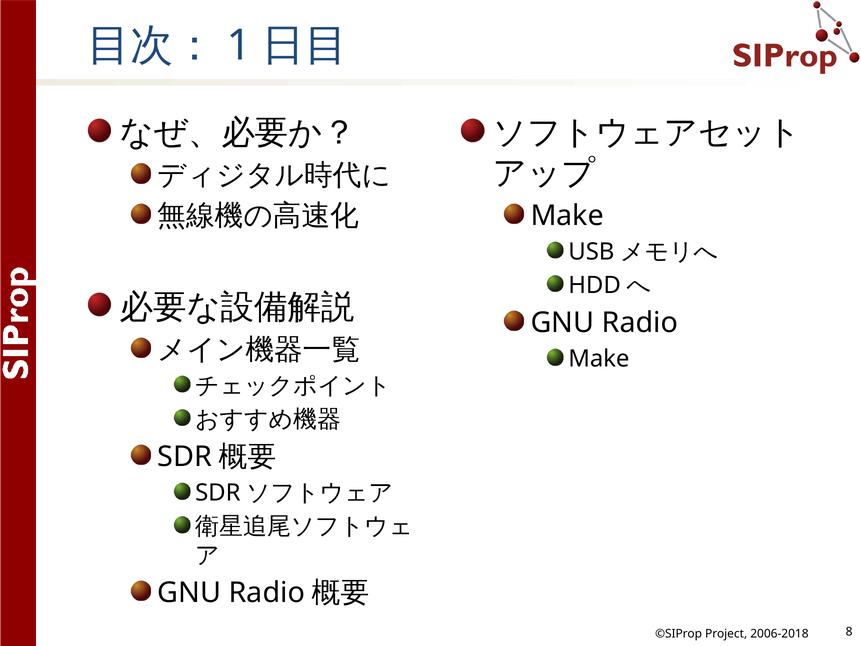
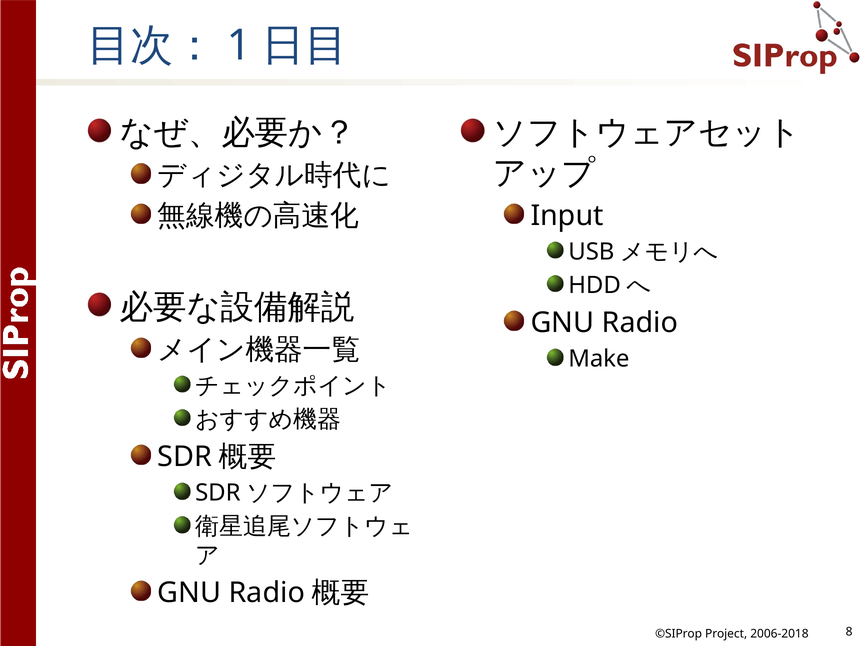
Make: Make -> Input (567, 216)
